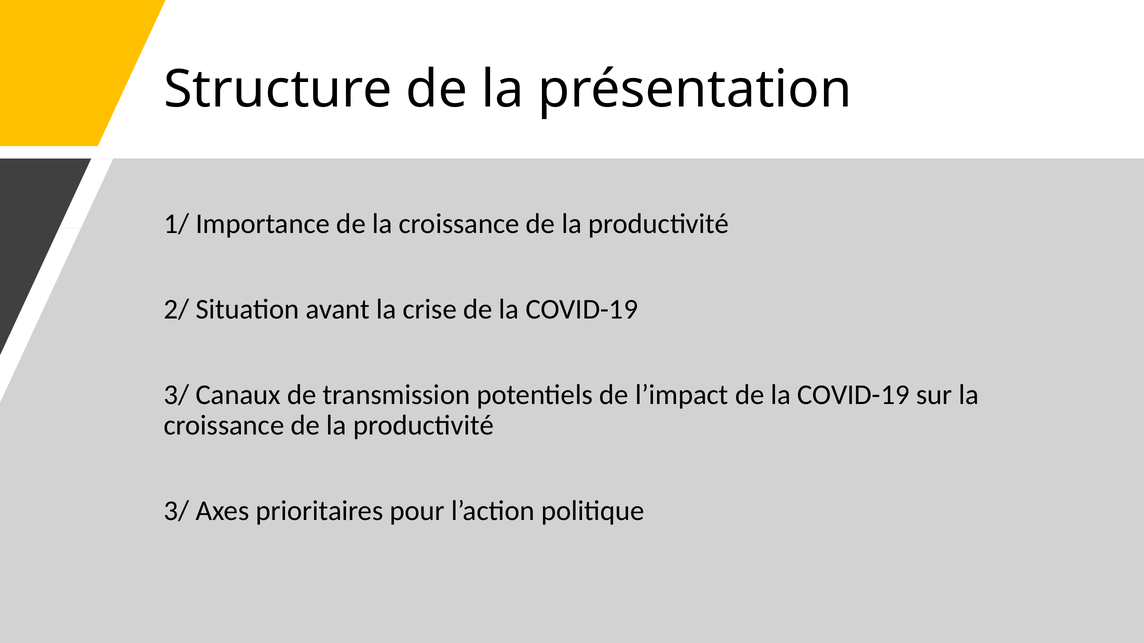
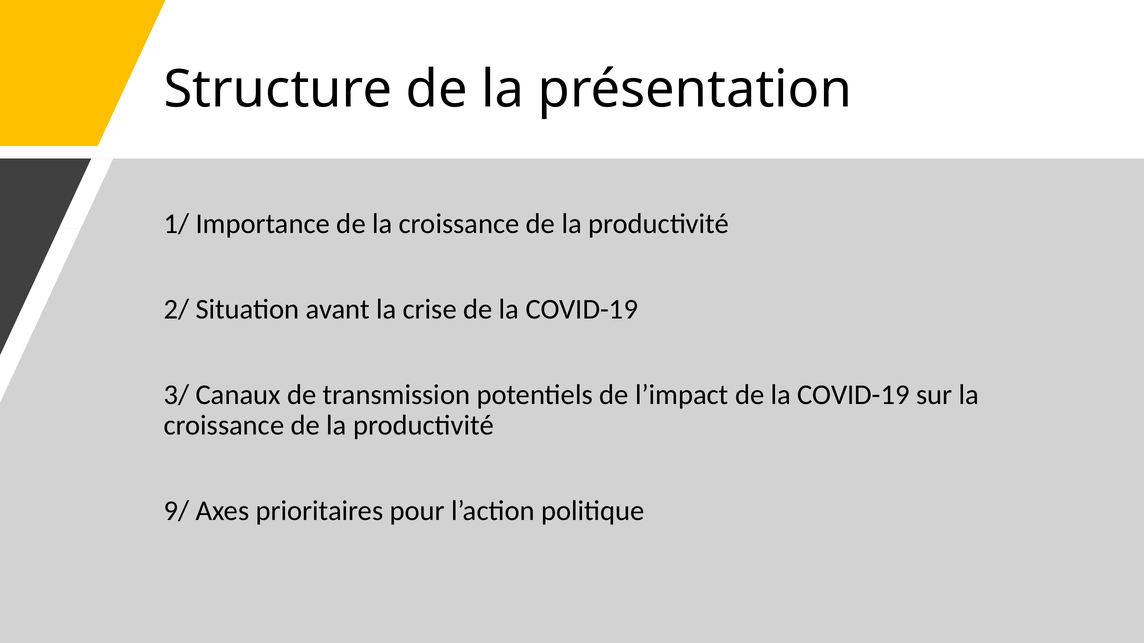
3/: 3/ -> 9/ (176, 511)
